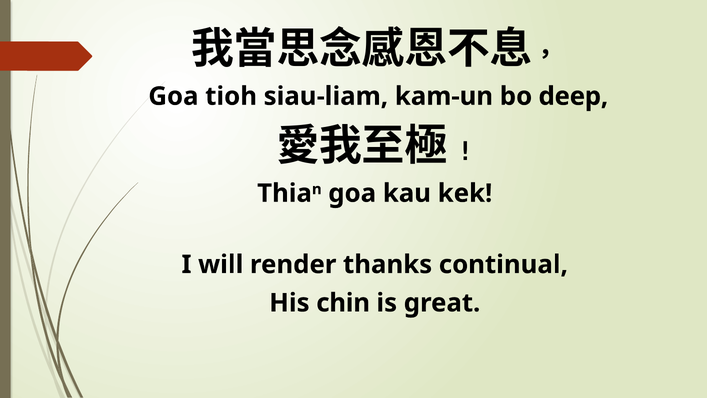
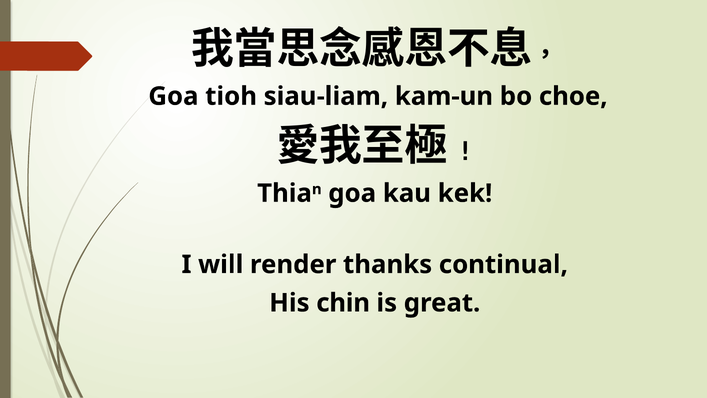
deep: deep -> choe (573, 96)
